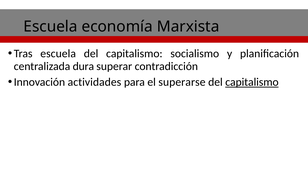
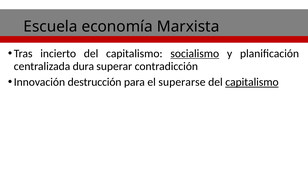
Tras escuela: escuela -> incierto (58, 54)
socialismo underline: none -> present (195, 54)
actividades: actividades -> destrucción (95, 82)
